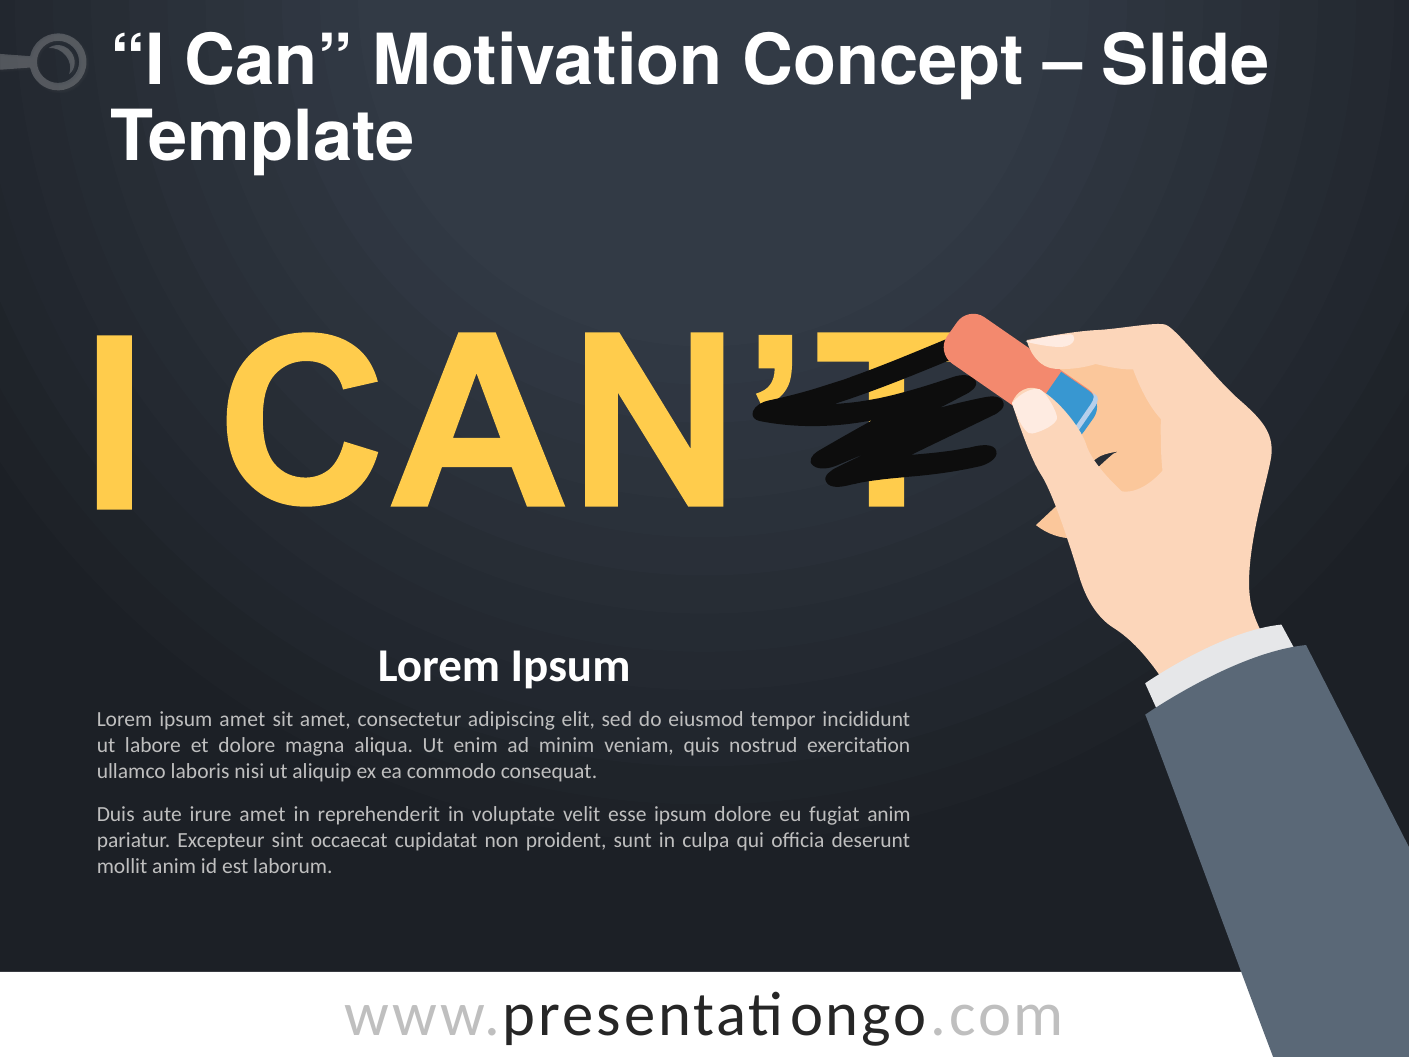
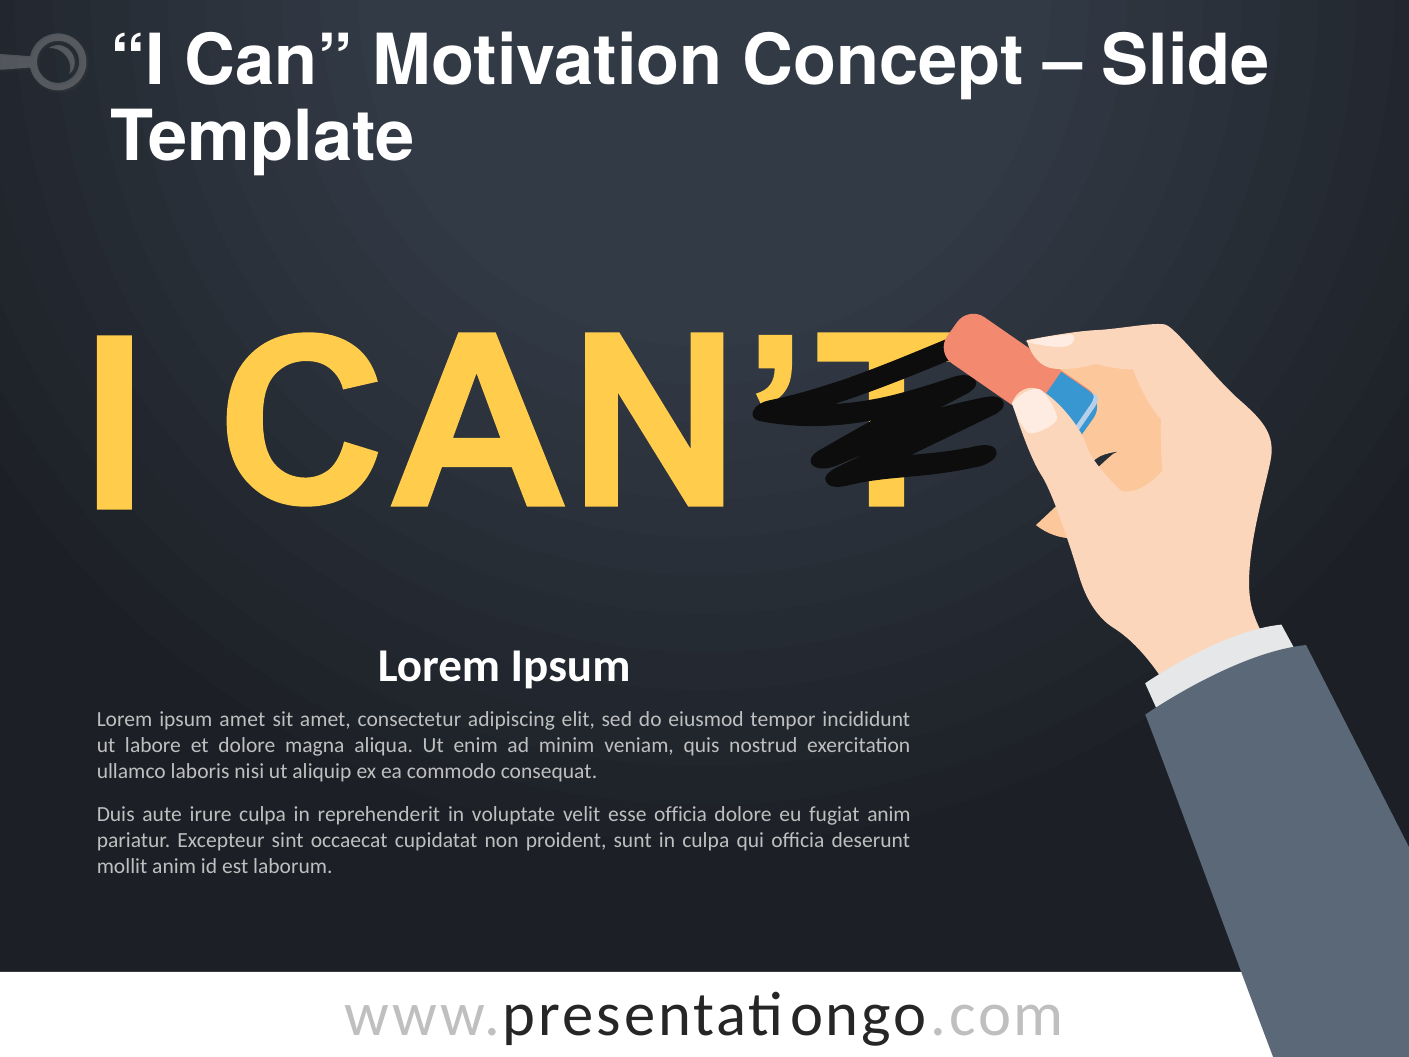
irure amet: amet -> culpa (263, 814)
esse ipsum: ipsum -> officia (681, 814)
